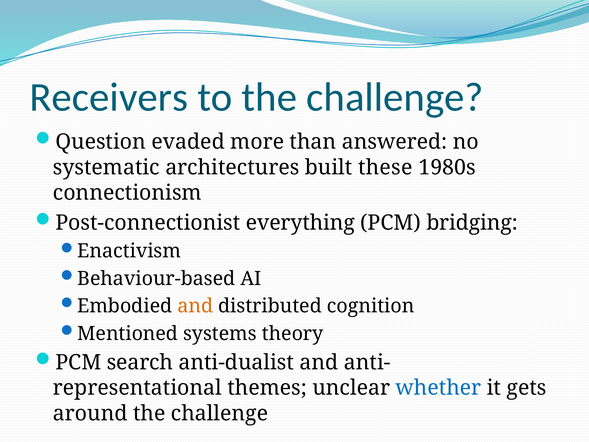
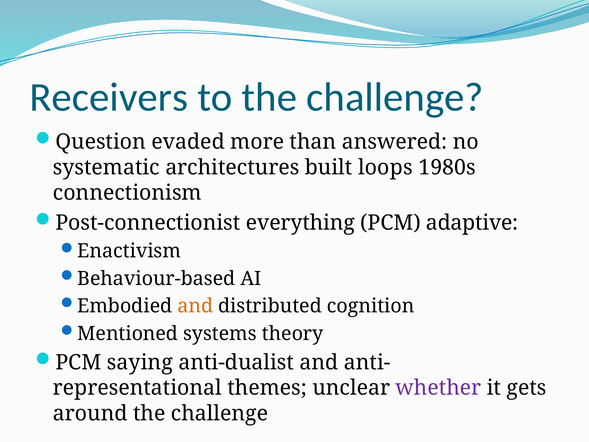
these: these -> loops (385, 167)
bridging: bridging -> adaptive (472, 223)
search: search -> saying (140, 362)
whether colour: blue -> purple (438, 388)
